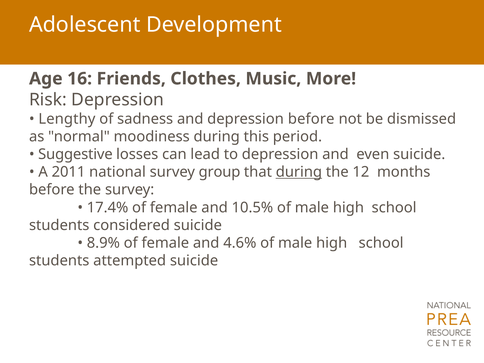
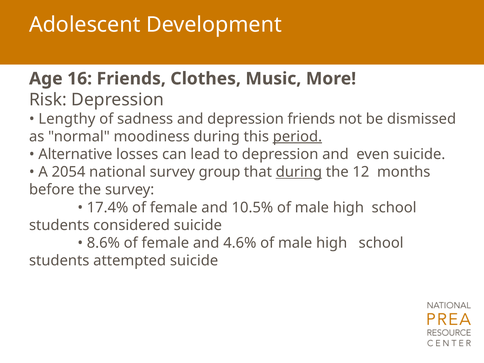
depression before: before -> friends (311, 119)
period underline: none -> present (297, 137)
Suggestive: Suggestive -> Alternative (75, 154)
2011: 2011 -> 2054 (69, 172)
8.9%: 8.9% -> 8.6% (103, 243)
